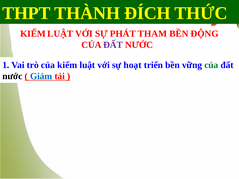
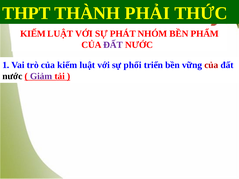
ĐÍCH: ĐÍCH -> PHẢI (147, 13)
THAM: THAM -> NHÓM (152, 34)
ĐỘNG: ĐỘNG -> PHẨM (205, 34)
hoạt: hoạt -> phối (133, 65)
của colour: green -> red (211, 65)
Giảm colour: blue -> purple (41, 76)
